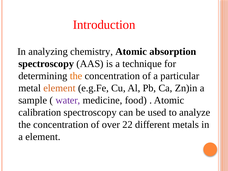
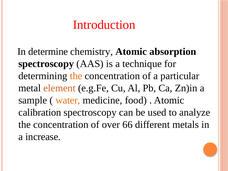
analyzing: analyzing -> determine (48, 52)
water colour: purple -> orange (68, 100)
22: 22 -> 66 (128, 125)
a element: element -> increase (43, 137)
